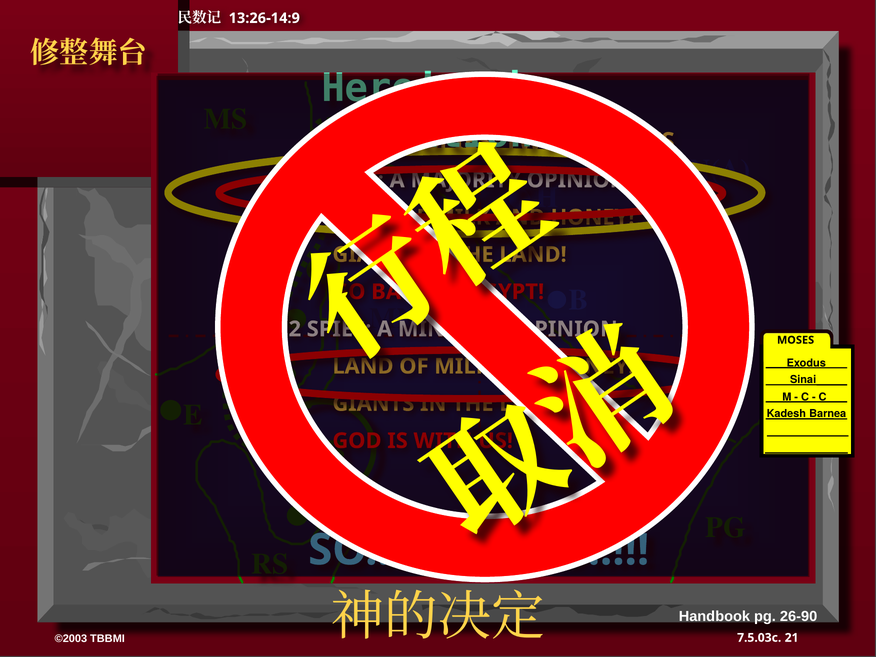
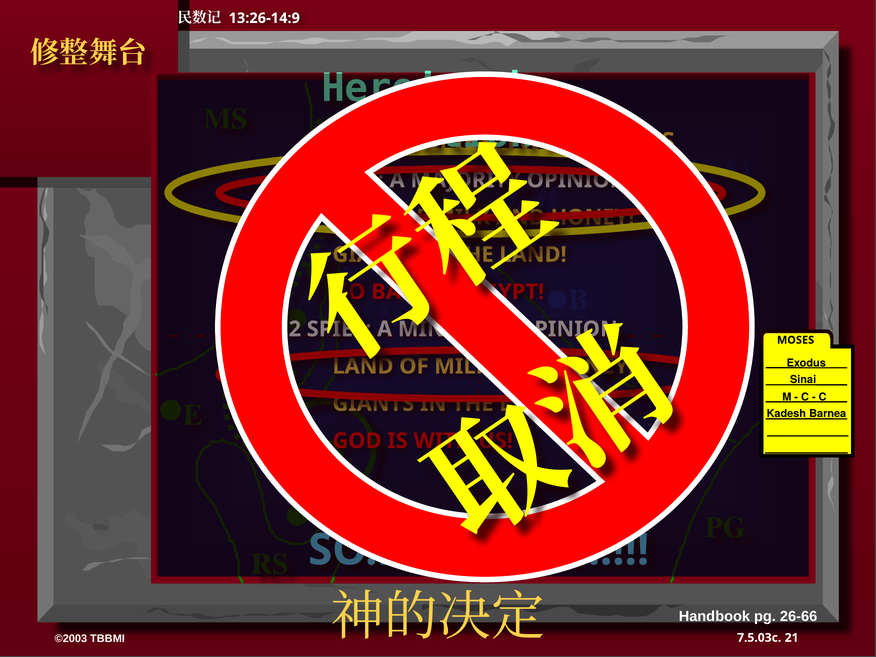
26-90: 26-90 -> 26-66 (799, 616)
